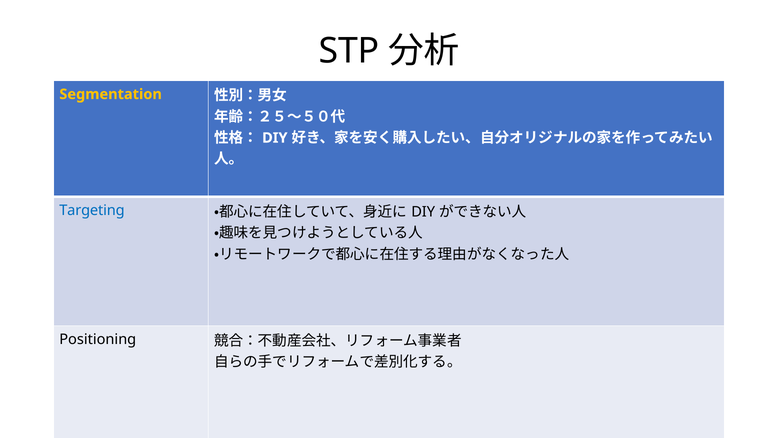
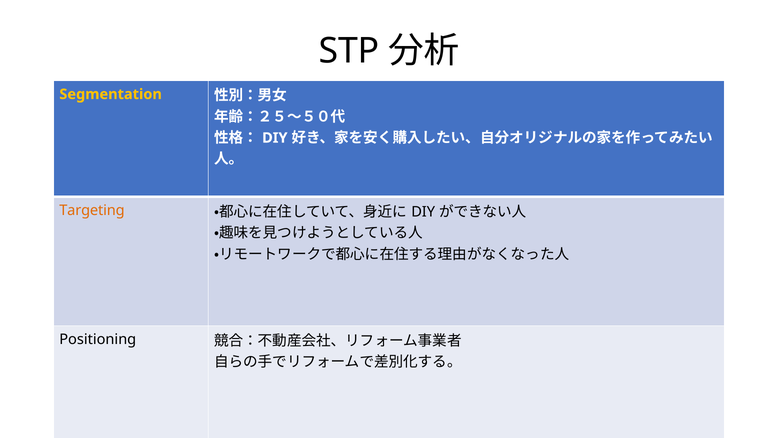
Targeting colour: blue -> orange (92, 210)
